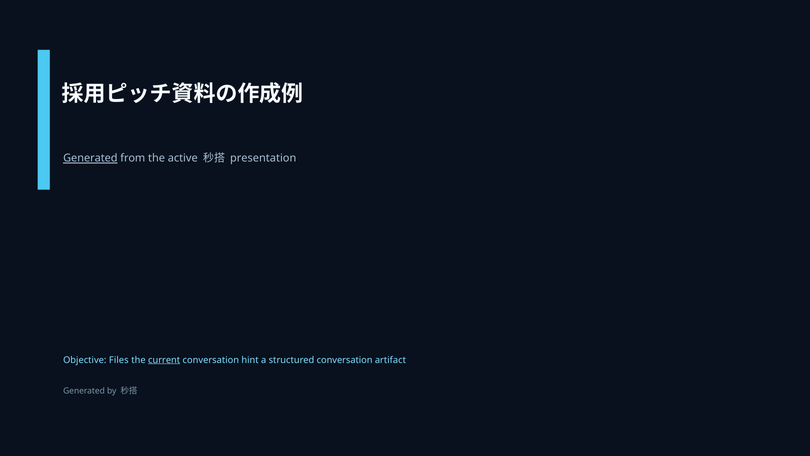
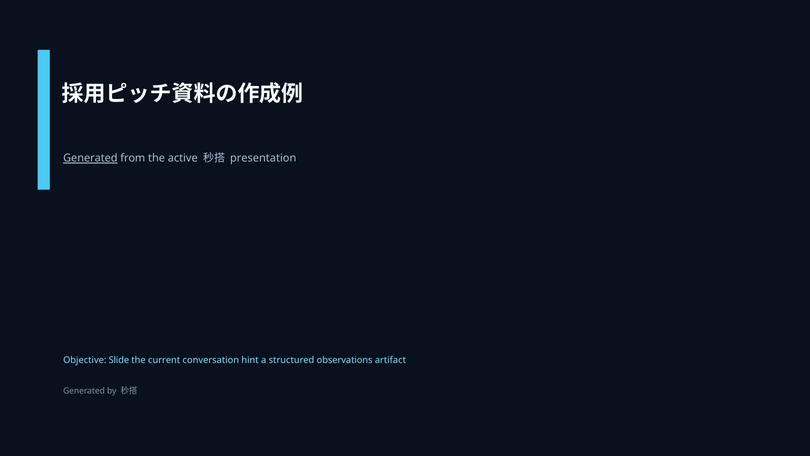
Files: Files -> Slide (119, 360)
current underline: present -> none (164, 360)
structured conversation: conversation -> observations (345, 360)
